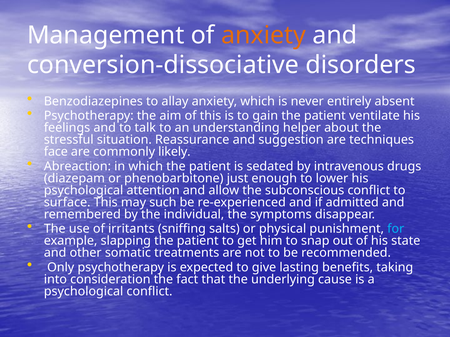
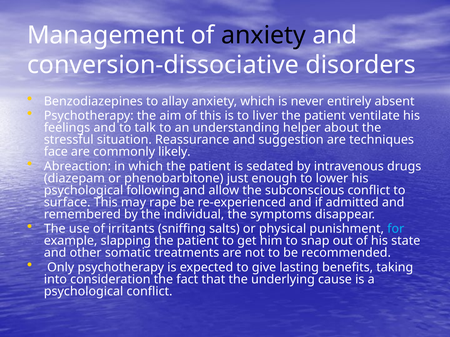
anxiety colour: orange -> black (263, 35)
gain: gain -> liver (265, 116)
attention: attention -> following (153, 191)
such: such -> rape (163, 203)
